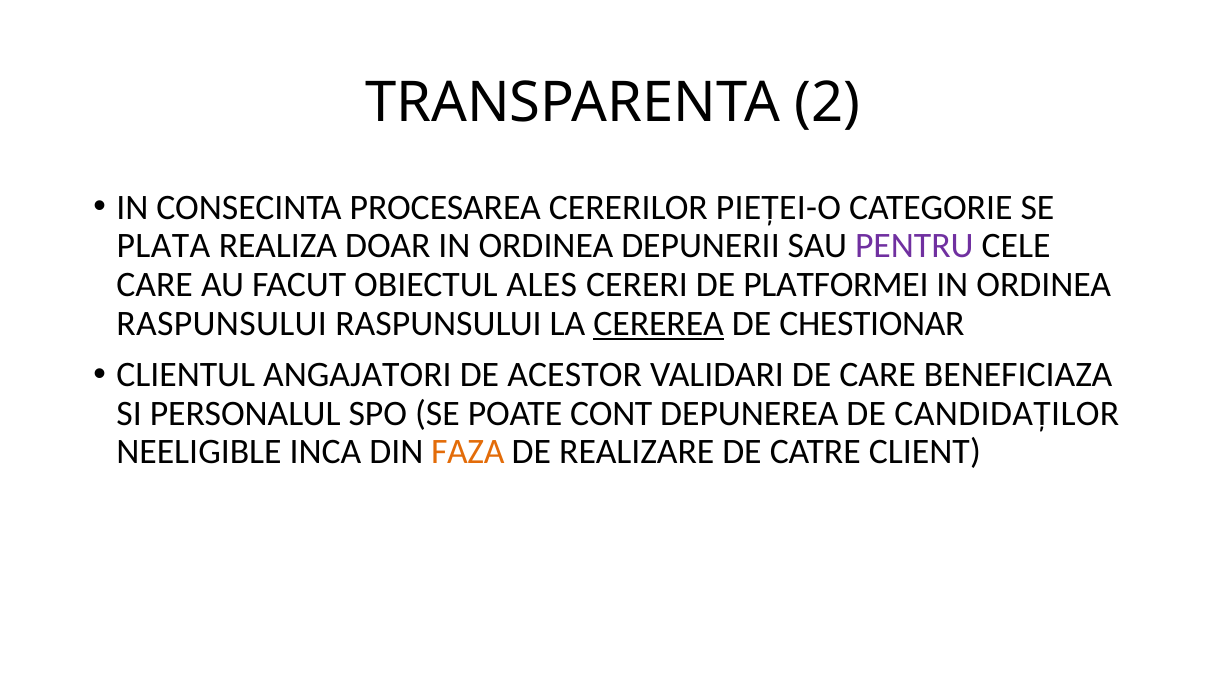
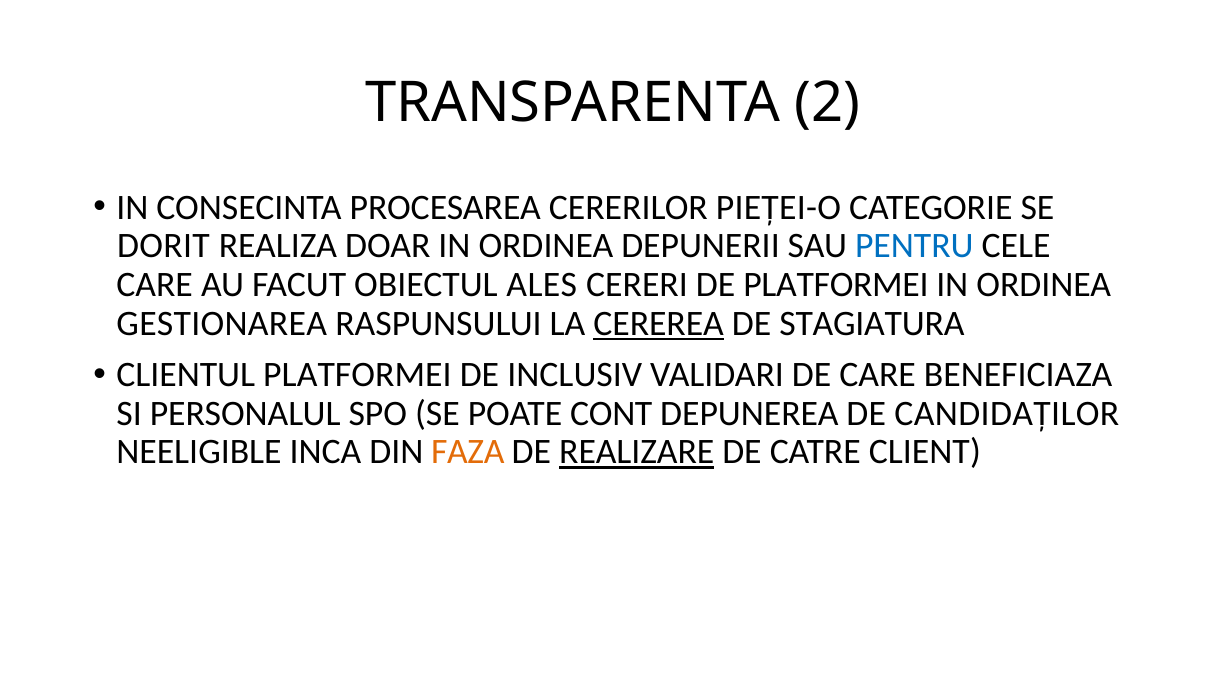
PLATA: PLATA -> DORIT (163, 246)
PENTRU colour: purple -> blue (914, 246)
RASPUNSULUI: RASPUNSULUI -> GESTIONAREA (222, 323)
CHESTIONAR: CHESTIONAR -> STAGIATURA (872, 323)
CLIENTUL ANGAJATORI: ANGAJATORI -> PLATFORMEI (357, 375)
ACESTOR: ACESTOR -> INCLUSIV (575, 375)
REALIZARE underline: none -> present (637, 452)
